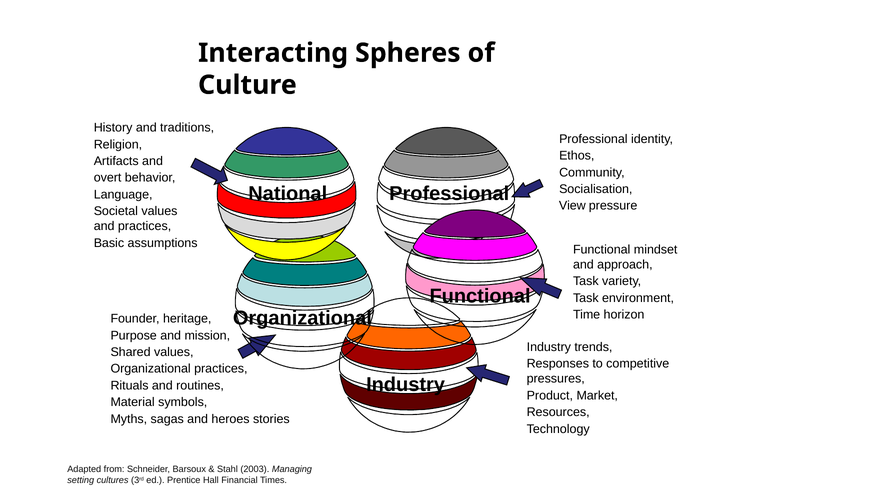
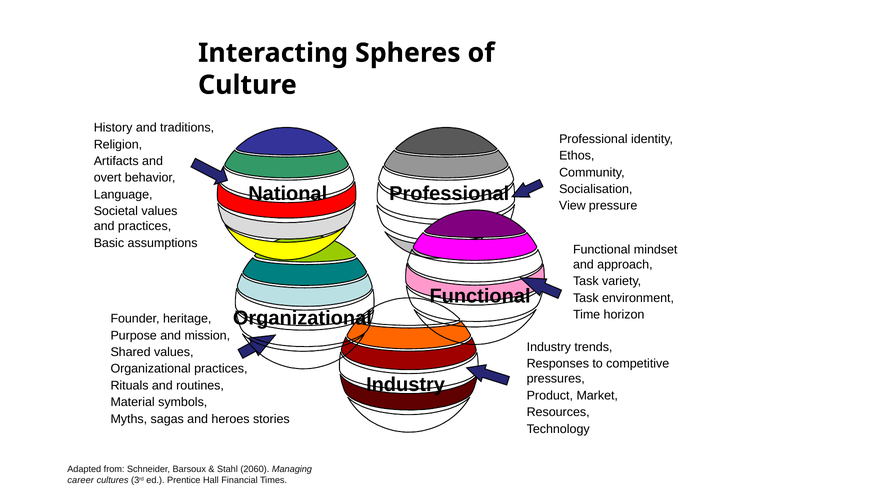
2003: 2003 -> 2060 (255, 469)
setting: setting -> career (81, 480)
